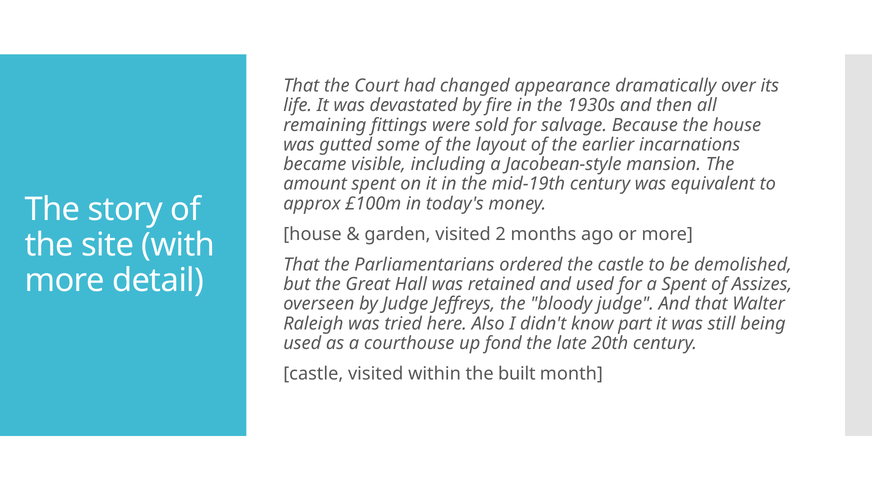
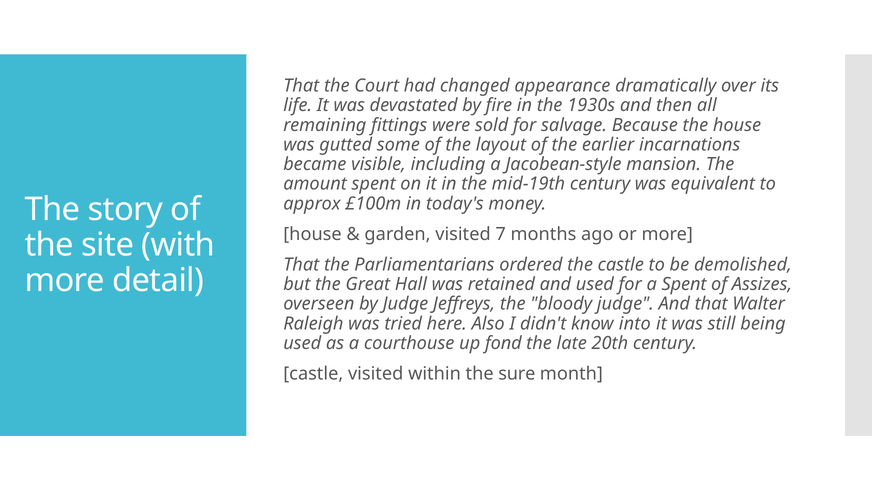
2: 2 -> 7 (501, 234)
part: part -> into (635, 323)
built: built -> sure (517, 373)
